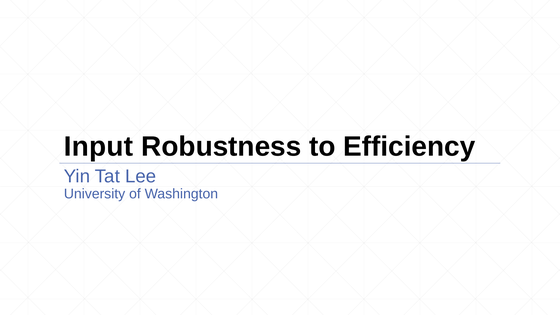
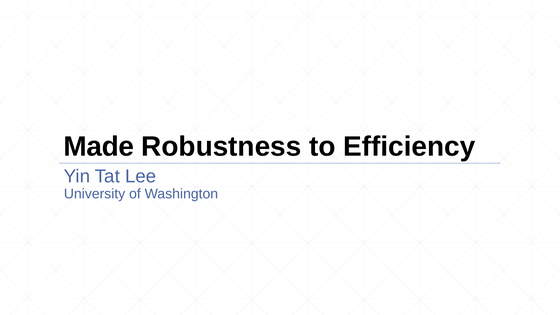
Input: Input -> Made (99, 147)
